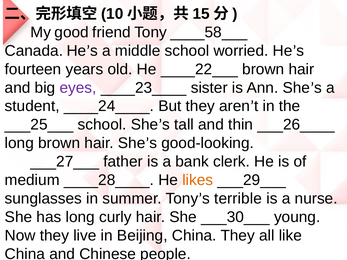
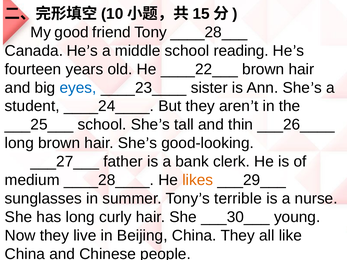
____58___: ____58___ -> ____28___ (209, 32)
worried: worried -> reading (241, 51)
eyes colour: purple -> blue (78, 88)
